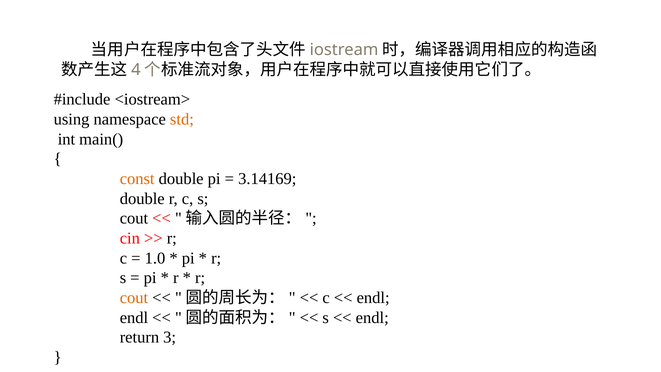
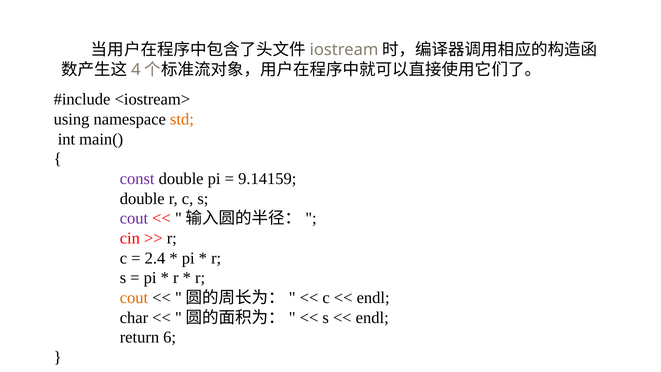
const colour: orange -> purple (137, 179)
3.14169: 3.14169 -> 9.14159 (267, 179)
cout colour: black -> purple (134, 218)
1.0: 1.0 -> 2.4 (155, 258)
endl: endl -> char (134, 318)
3: 3 -> 6 (170, 337)
